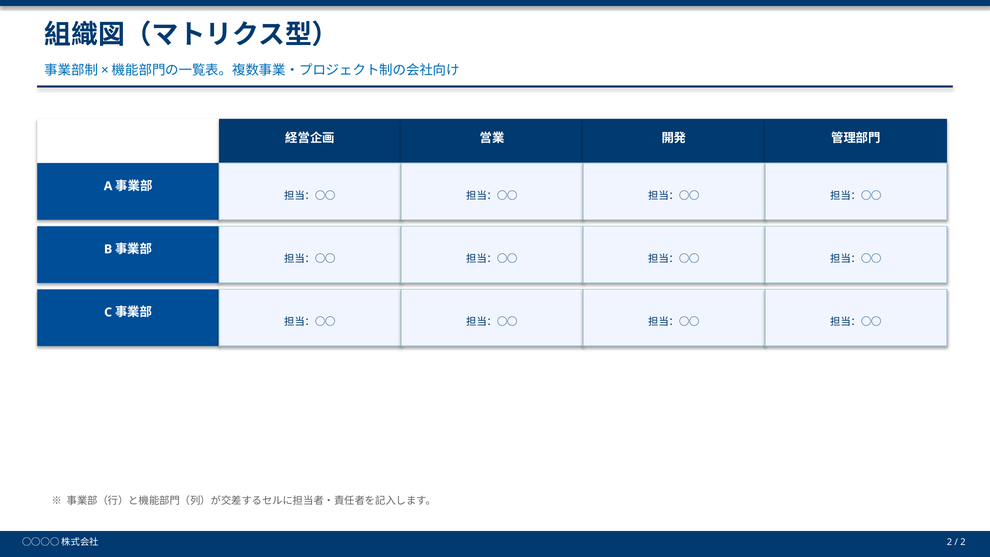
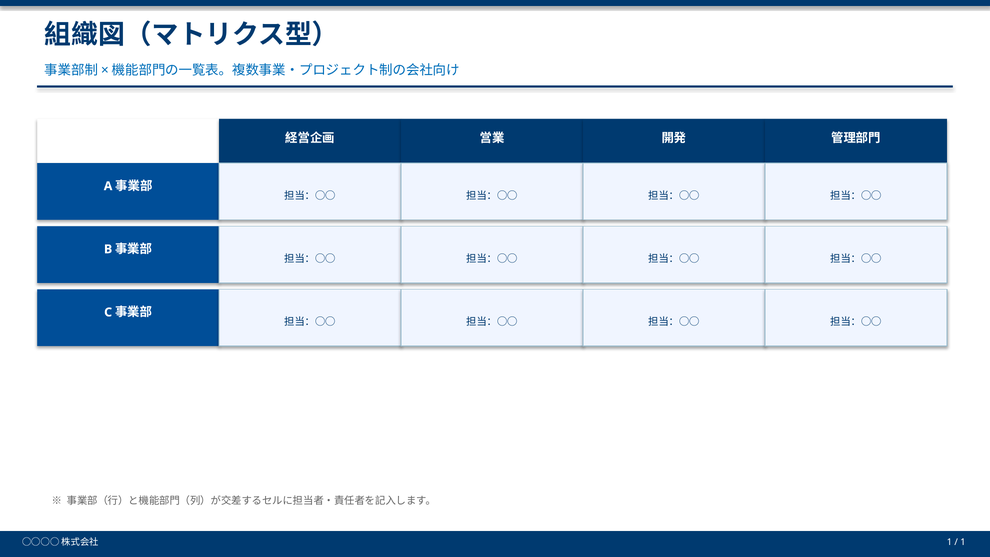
2: 2 -> 1 (949, 542)
2: 2 -> 1 (963, 542)
